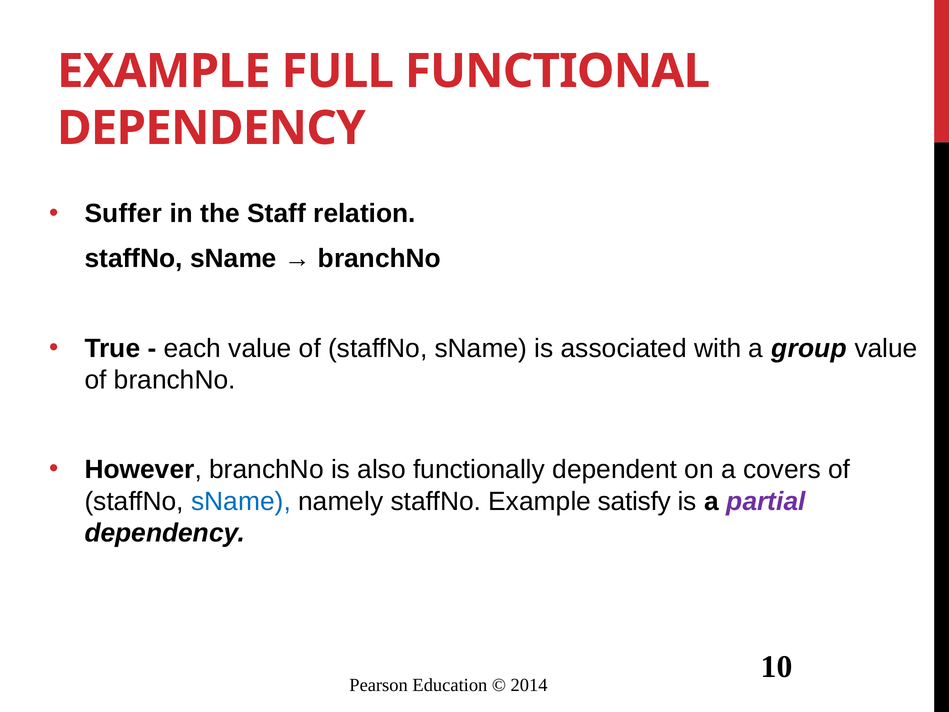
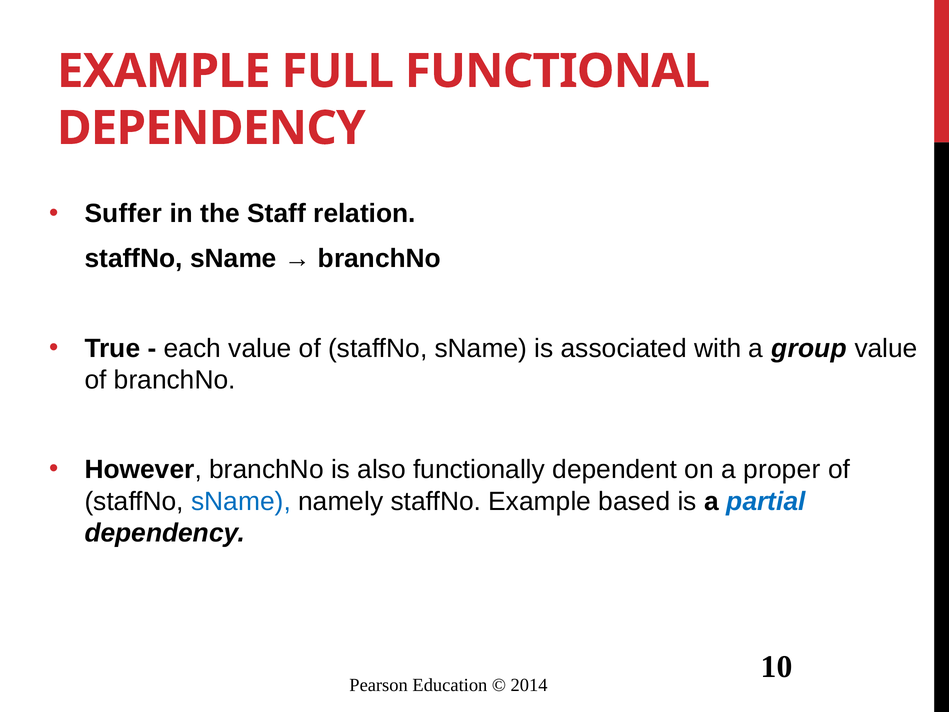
covers: covers -> proper (782, 470)
satisfy: satisfy -> based (634, 501)
partial colour: purple -> blue (766, 501)
